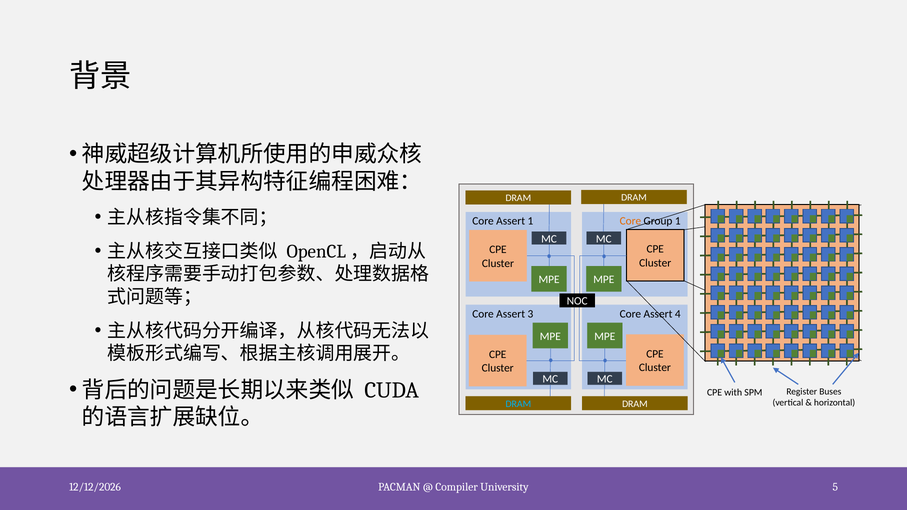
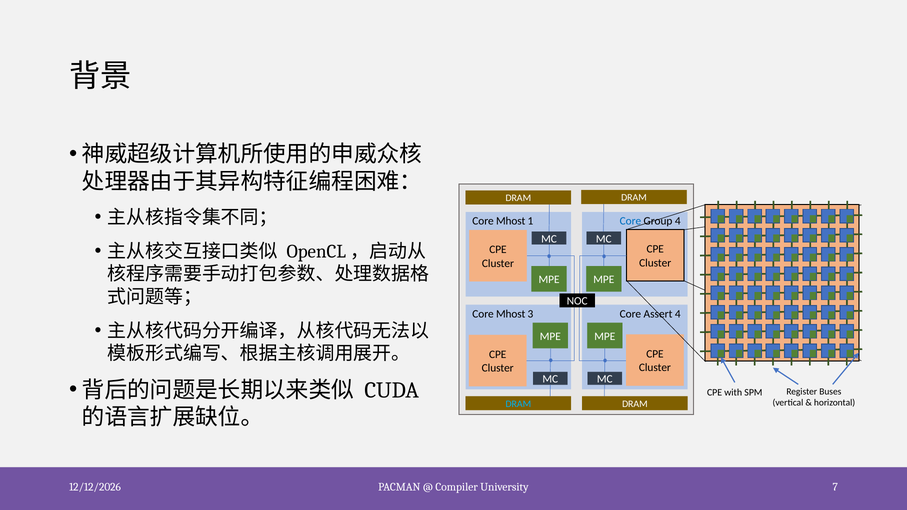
Assert: Assert -> Mhost (511, 221)
Core colour: orange -> blue (630, 221)
Group 1: 1 -> 4 (678, 221)
Assert: Assert -> Mhost (511, 314)
5: 5 -> 7 (835, 487)
